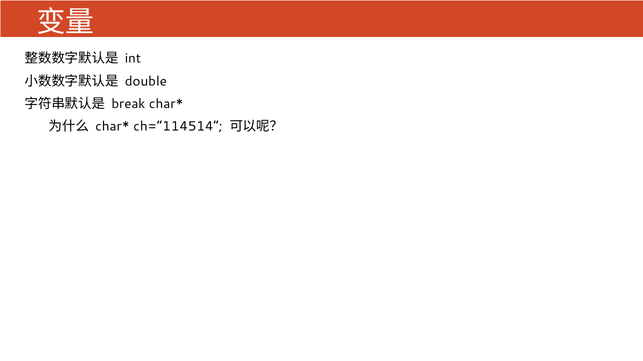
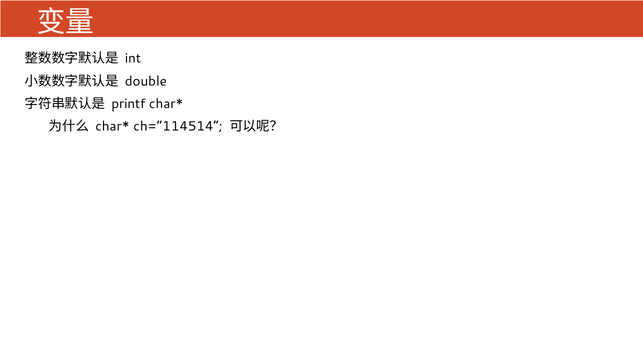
break: break -> printf (128, 104)
